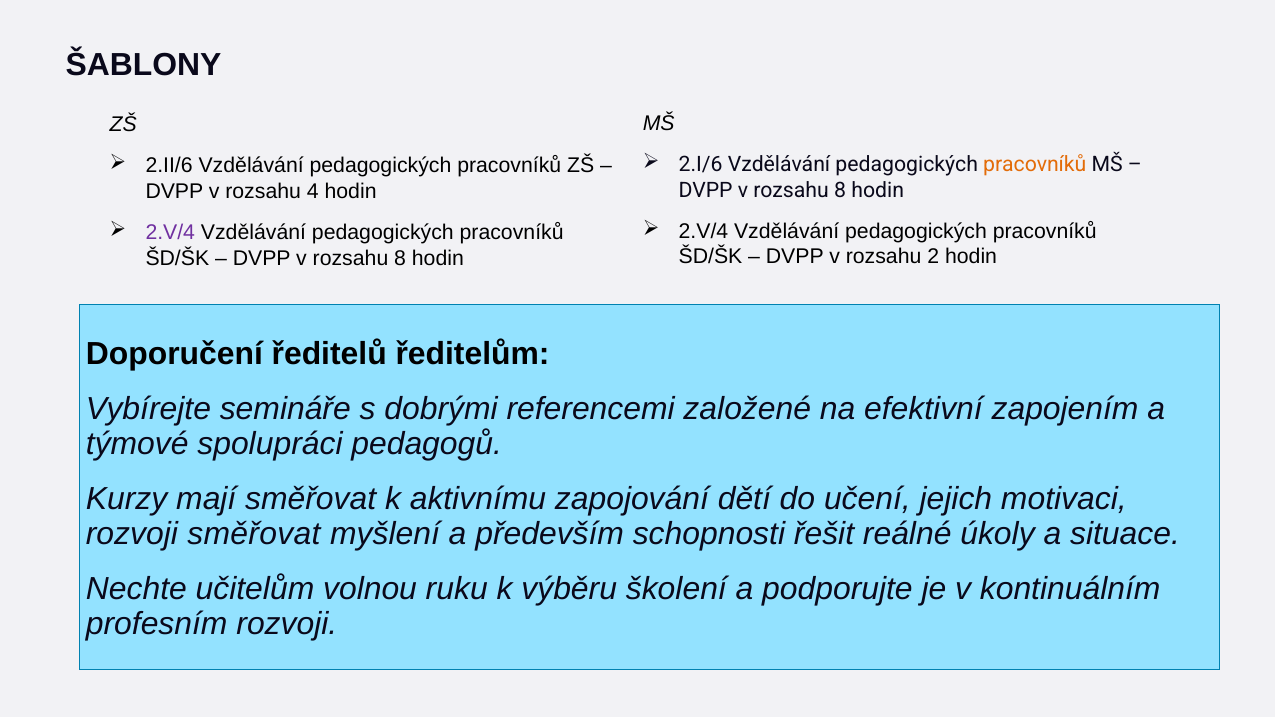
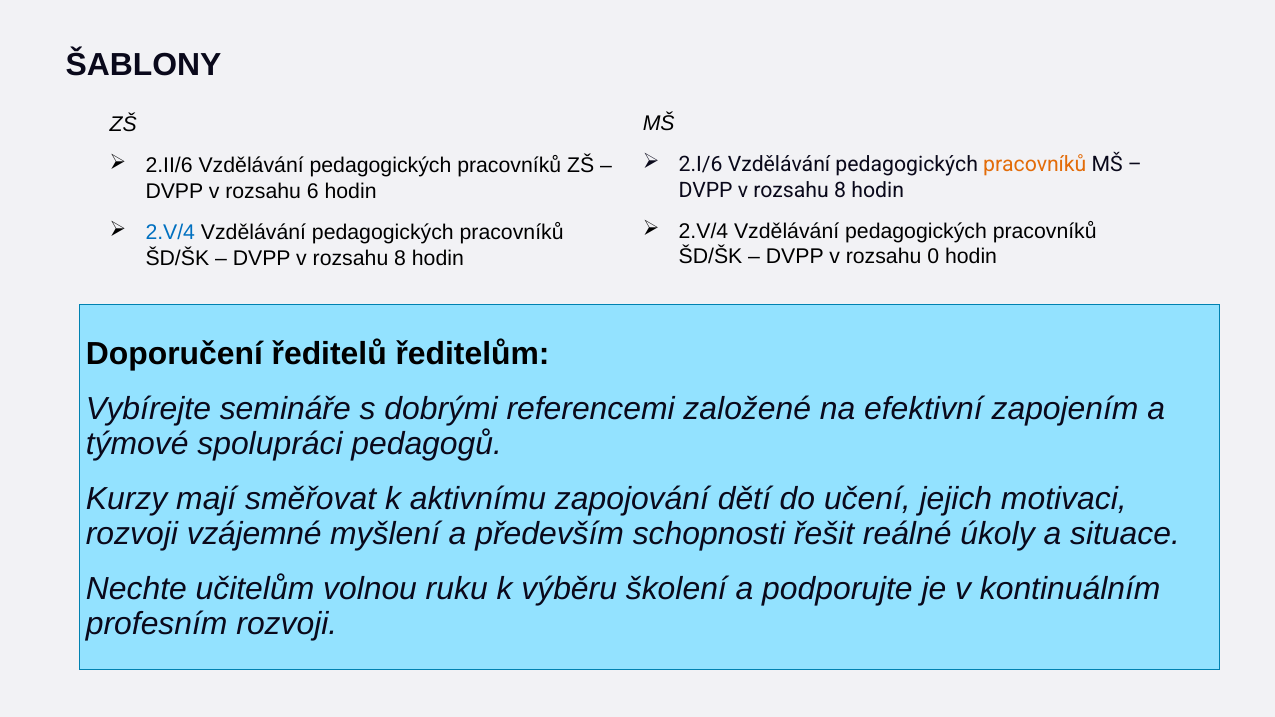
4: 4 -> 6 (313, 192)
2.V/4 colour: purple -> blue (170, 233)
2: 2 -> 0 (933, 257)
rozvoji směřovat: směřovat -> vzájemné (254, 534)
